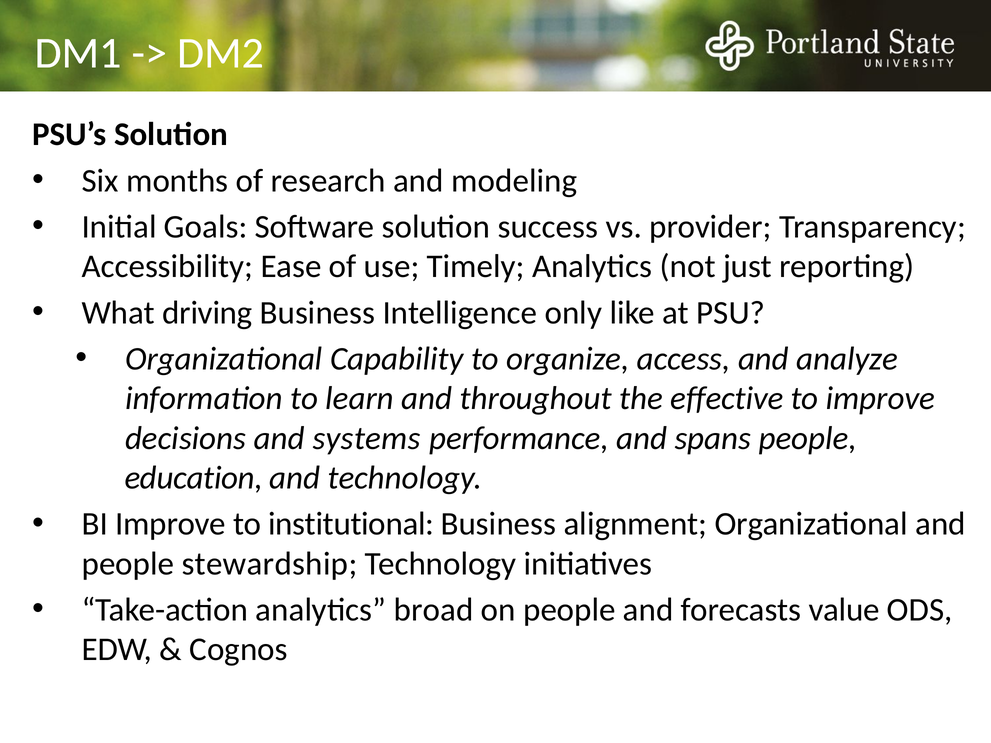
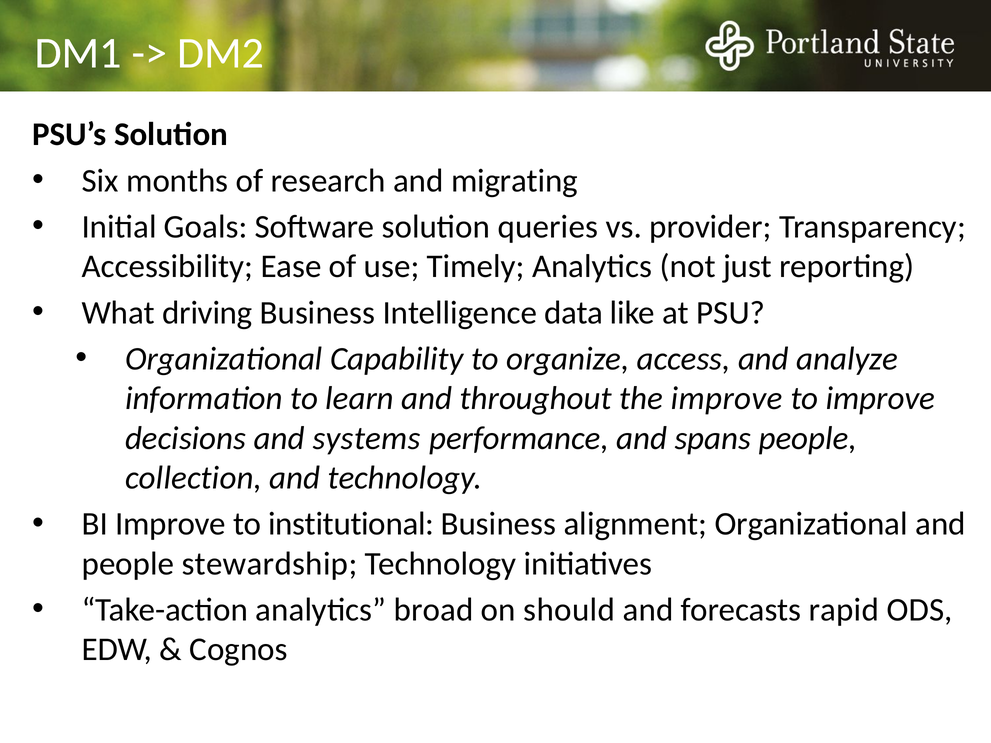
modeling: modeling -> migrating (514, 181)
success: success -> queries (548, 227)
only: only -> data (574, 313)
the effective: effective -> improve (727, 399)
education: education -> collection (193, 478)
on people: people -> should (569, 610)
value: value -> rapid (844, 610)
